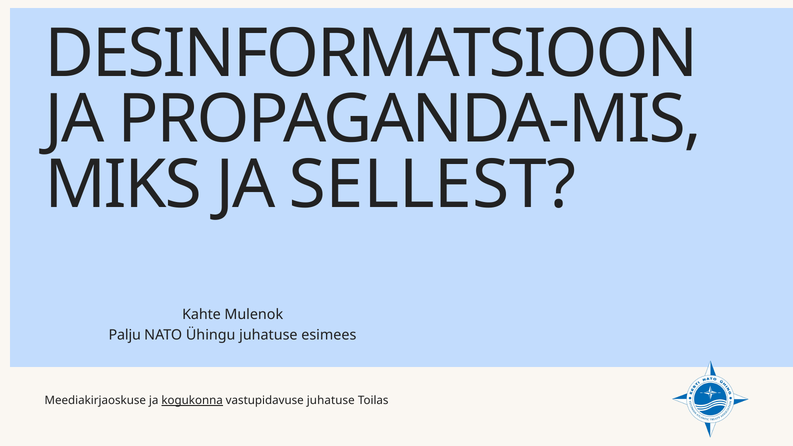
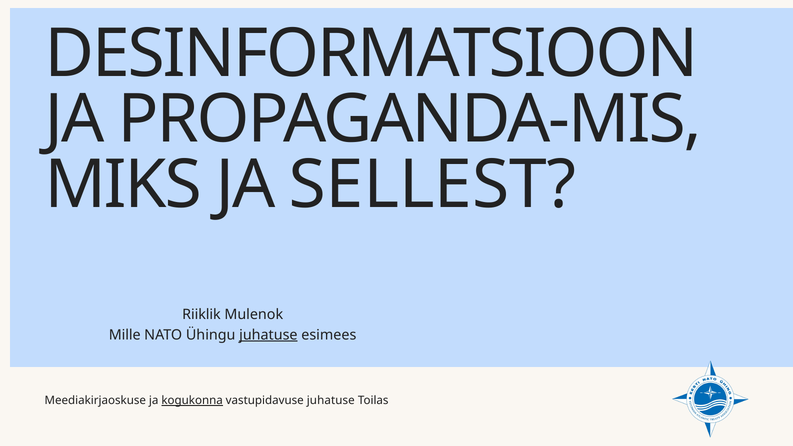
Kahte: Kahte -> Riiklik (201, 315)
Palju: Palju -> Mille (125, 335)
juhatuse underline: none -> present (268, 335)
